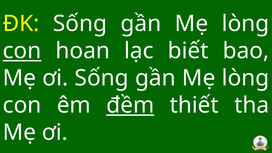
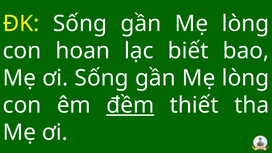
con underline: present -> none (22, 51)
